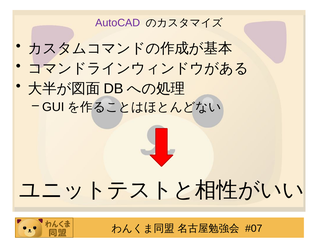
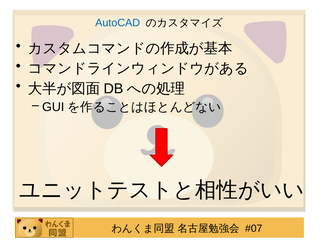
AutoCAD colour: purple -> blue (118, 23)
